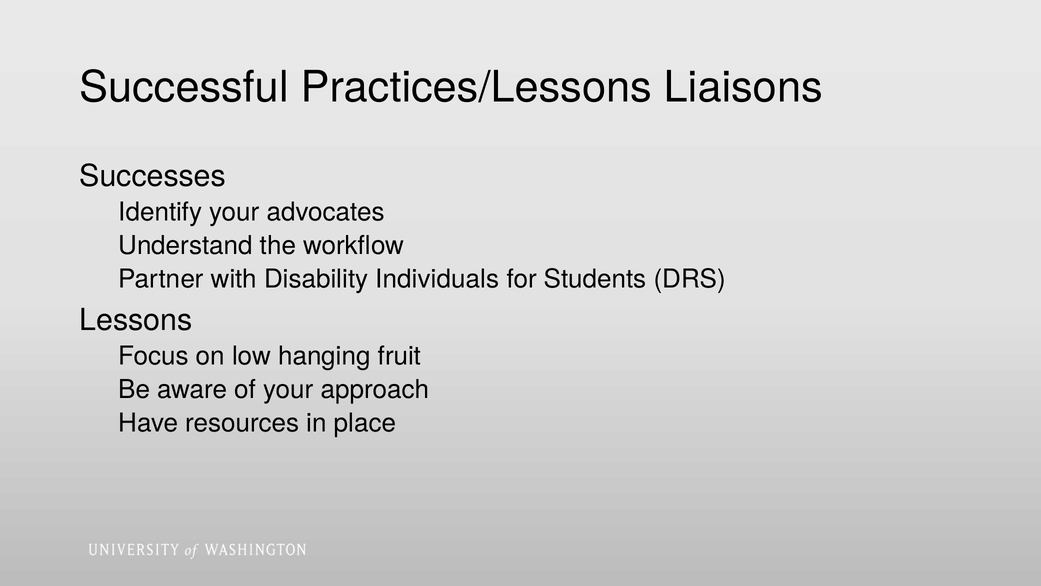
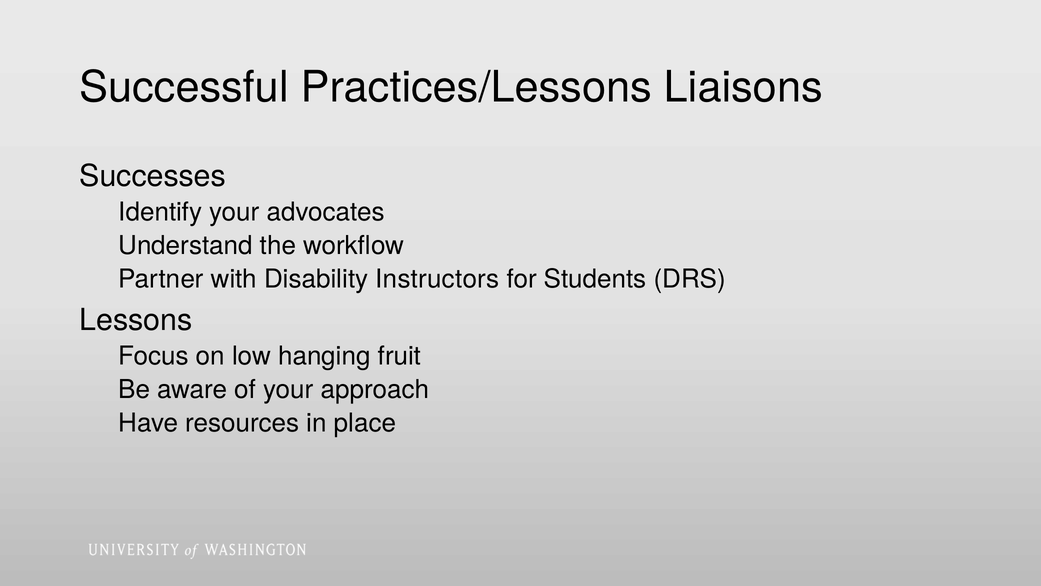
Individuals: Individuals -> Instructors (437, 279)
